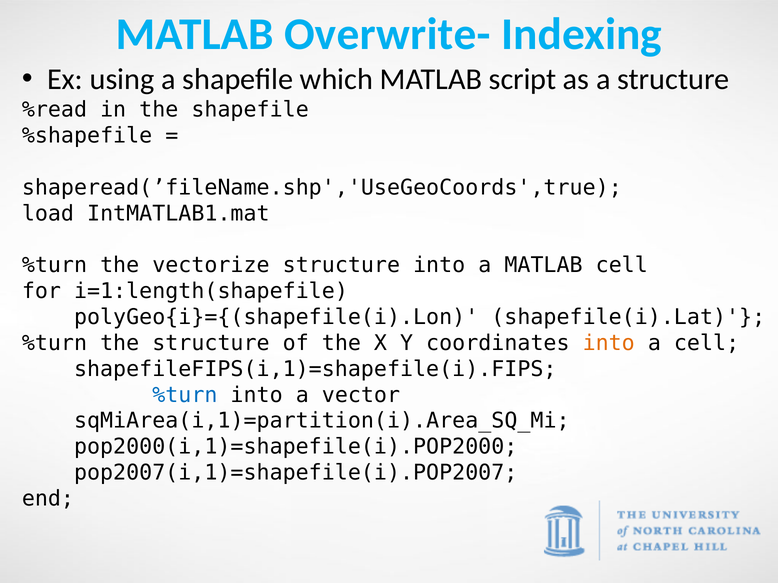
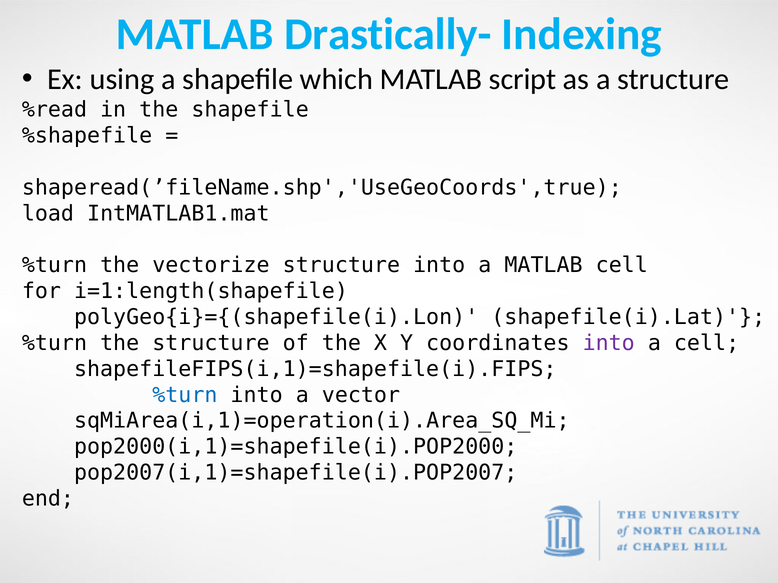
Overwrite-: Overwrite- -> Drastically- (388, 34)
into colour: orange -> purple (609, 343)
sqMiArea(i,1)=partition(i).Area_SQ_Mi: sqMiArea(i,1)=partition(i).Area_SQ_Mi -> sqMiArea(i,1)=operation(i).Area_SQ_Mi (322, 421)
